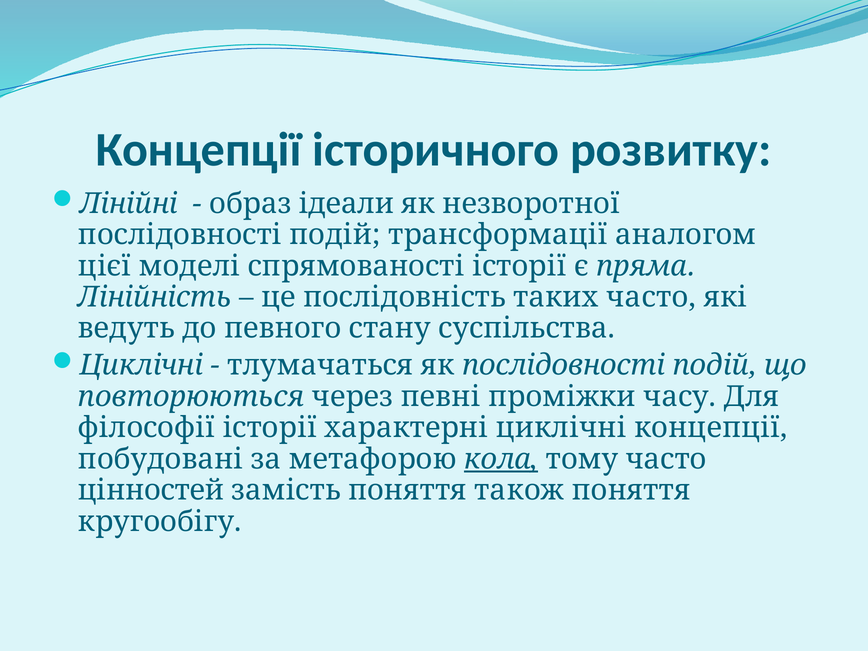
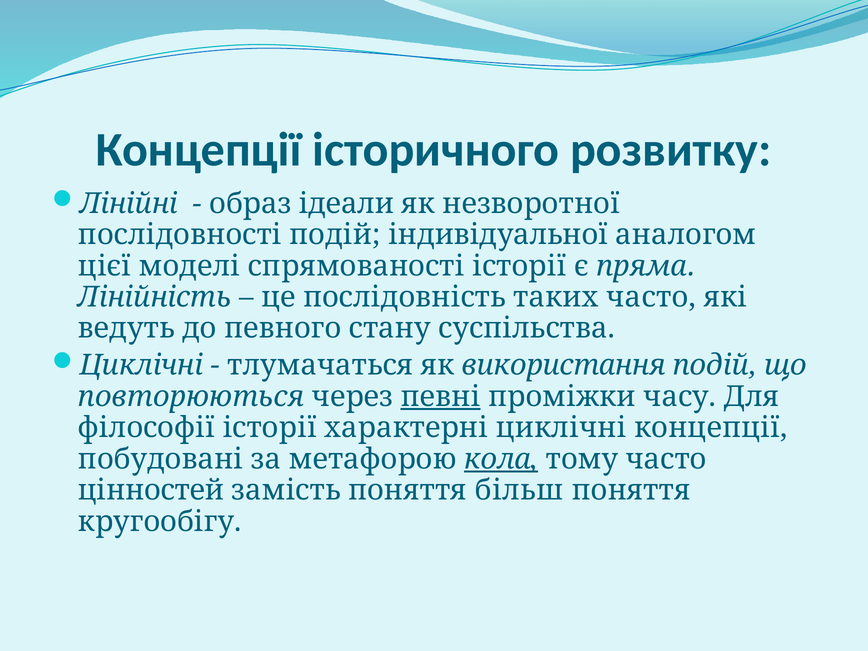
трансформації: трансформації -> індивідуальної (498, 235)
як послідовності: послідовності -> використання (564, 365)
певні underline: none -> present (441, 397)
також: також -> більш (519, 490)
